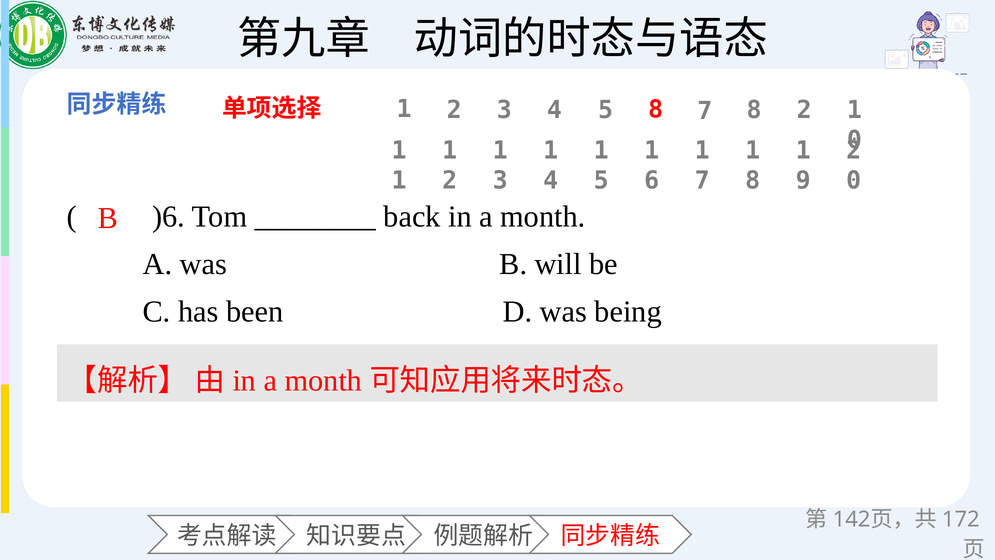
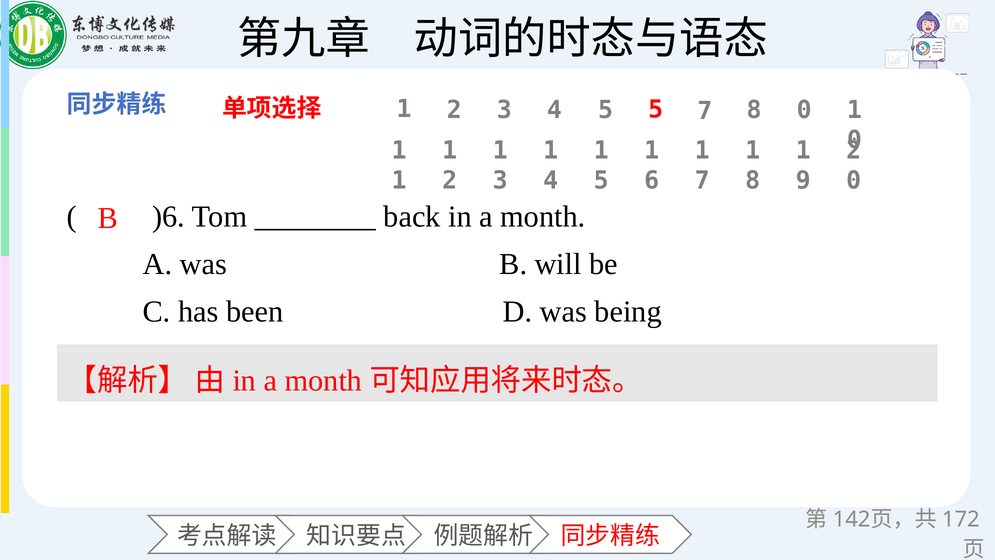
5 8: 8 -> 5 (656, 110)
8 2: 2 -> 0 (804, 110)
